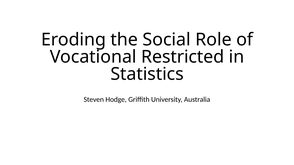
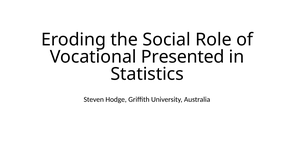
Restricted: Restricted -> Presented (183, 57)
